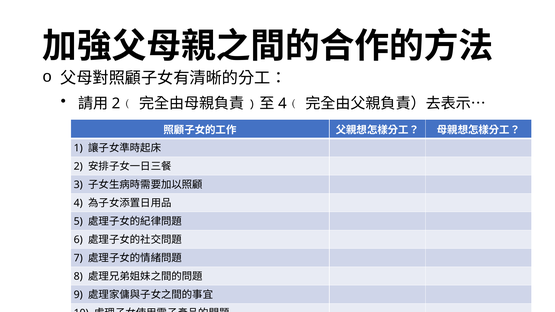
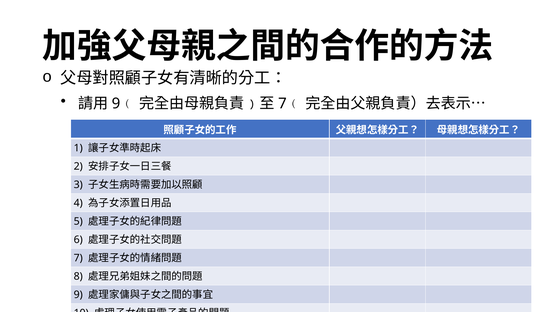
2: 2 -> 9 (116, 104)
4: 4 -> 7 (282, 104)
